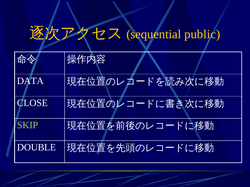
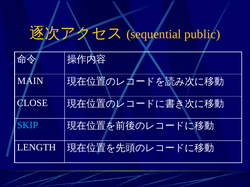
DATA: DATA -> MAIN (30, 81)
SKIP colour: light green -> light blue (28, 125)
DOUBLE: DOUBLE -> LENGTH (36, 148)
